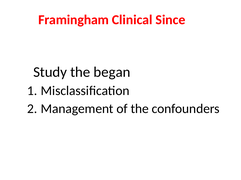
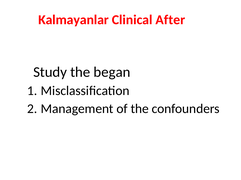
Framingham: Framingham -> Kalmayanlar (74, 20)
Since: Since -> After (170, 20)
